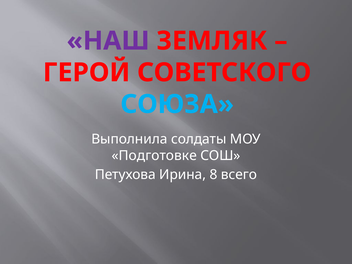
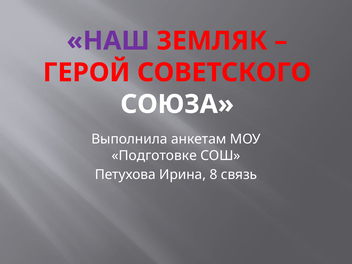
СОЮЗА colour: light blue -> white (177, 104)
солдаты: солдаты -> анкетам (199, 139)
всего: всего -> связь (239, 175)
